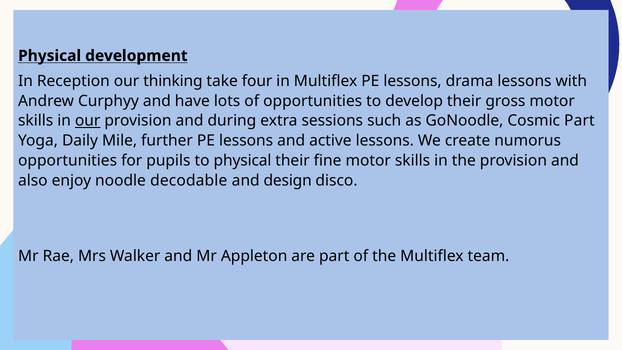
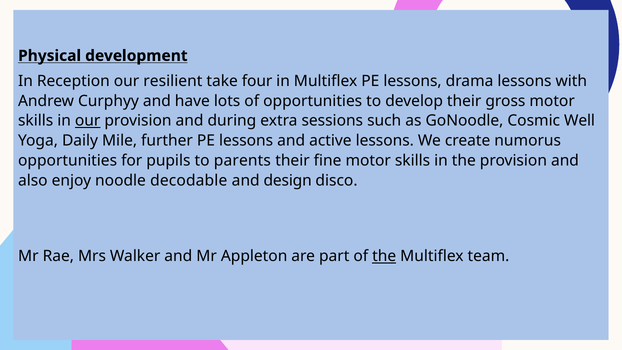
thinking: thinking -> resilient (173, 81)
Cosmic Part: Part -> Well (580, 121)
to physical: physical -> parents (242, 161)
the underline: none -> present (384, 256)
